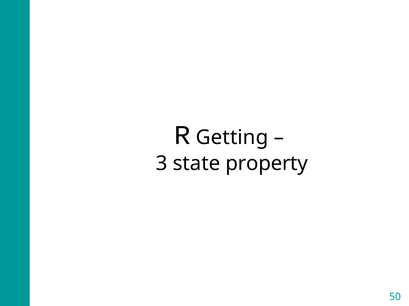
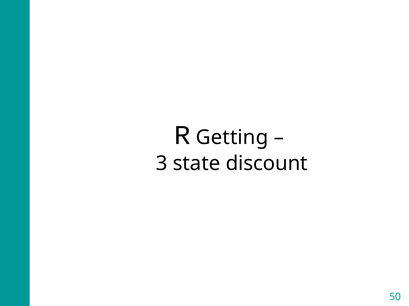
property: property -> discount (267, 164)
